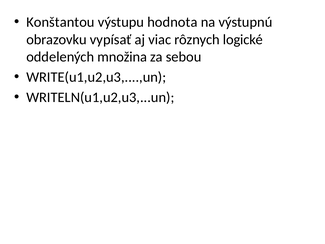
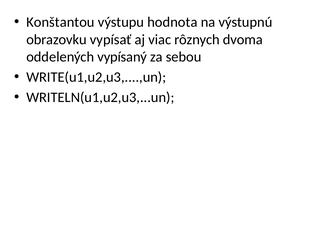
logické: logické -> dvoma (243, 39)
množina: množina -> vypísaný (122, 57)
